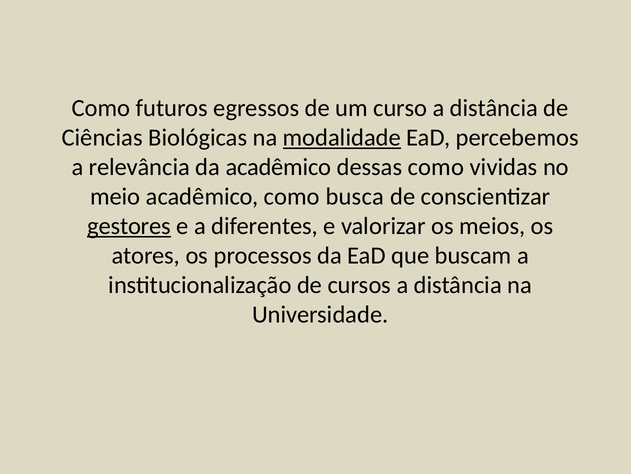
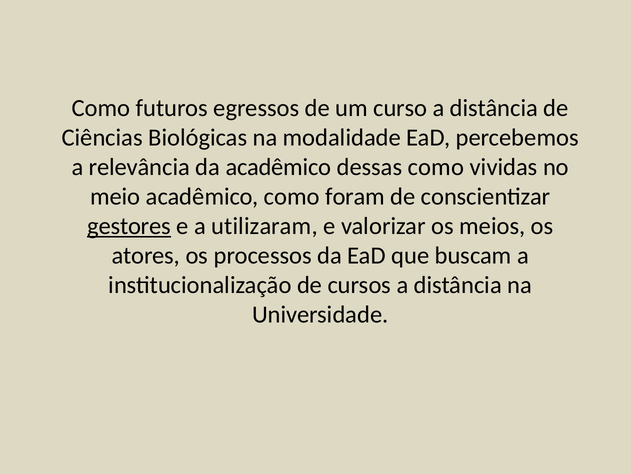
modalidade underline: present -> none (342, 137)
busca: busca -> foram (355, 196)
diferentes: diferentes -> utilizaram (264, 226)
